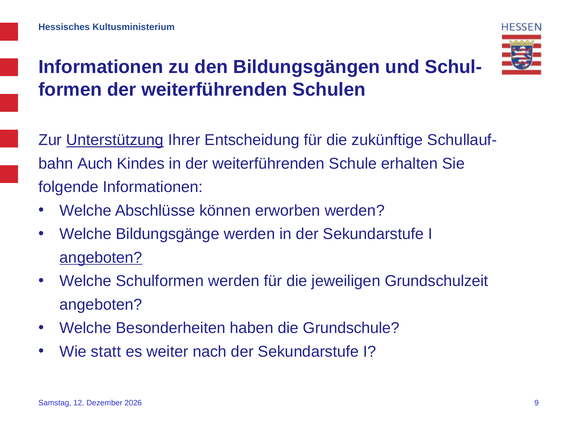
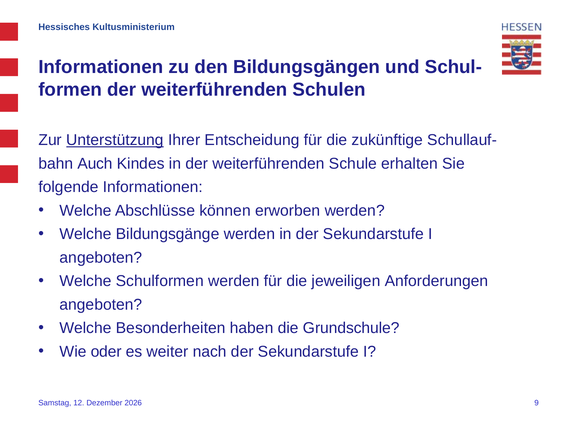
angeboten underline: present -> none (101, 257)
Grundschulzeit: Grundschulzeit -> Anforderungen (436, 281)
statt: statt -> oder (106, 351)
